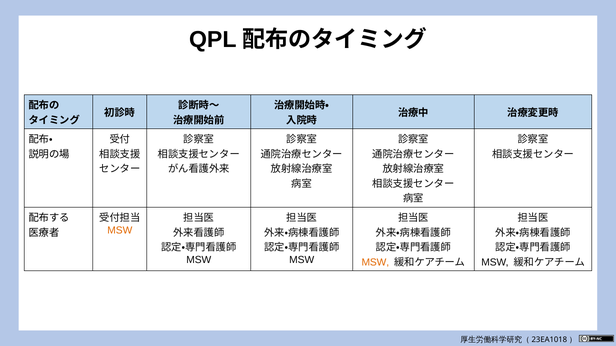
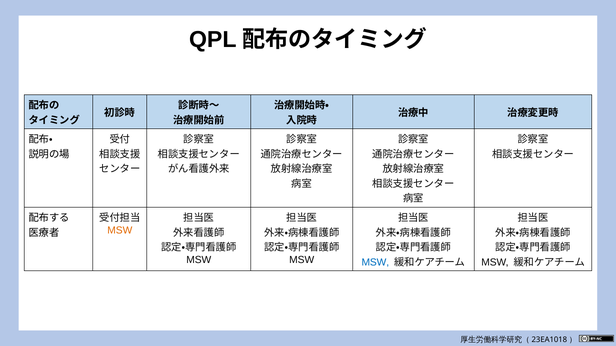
MSW colour: orange -> blue (375, 263)
